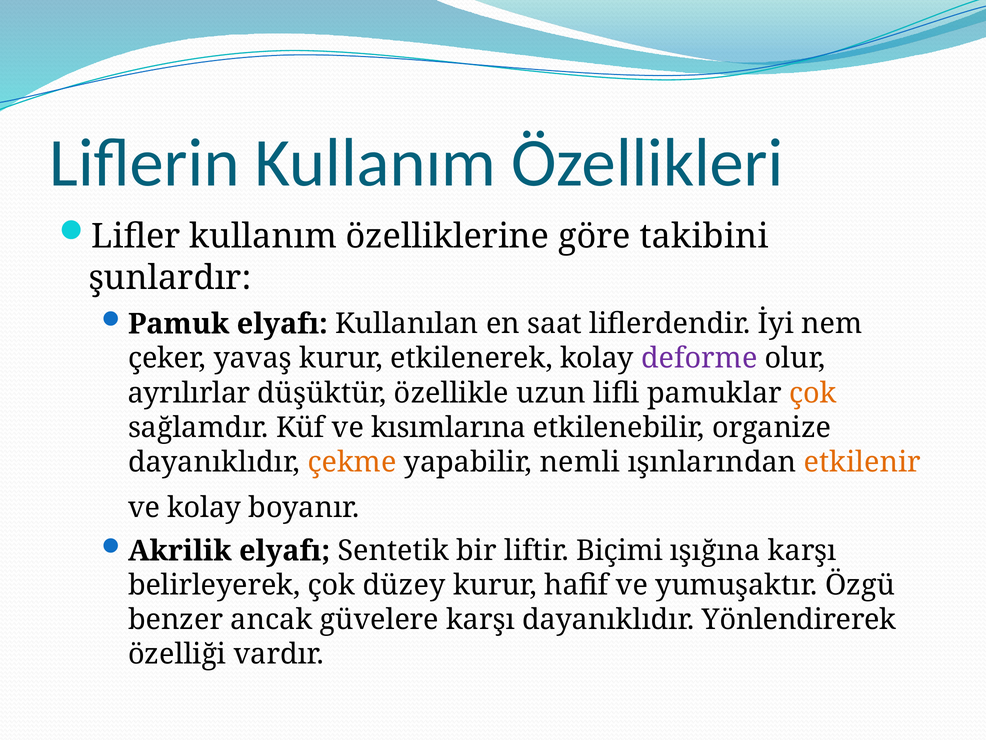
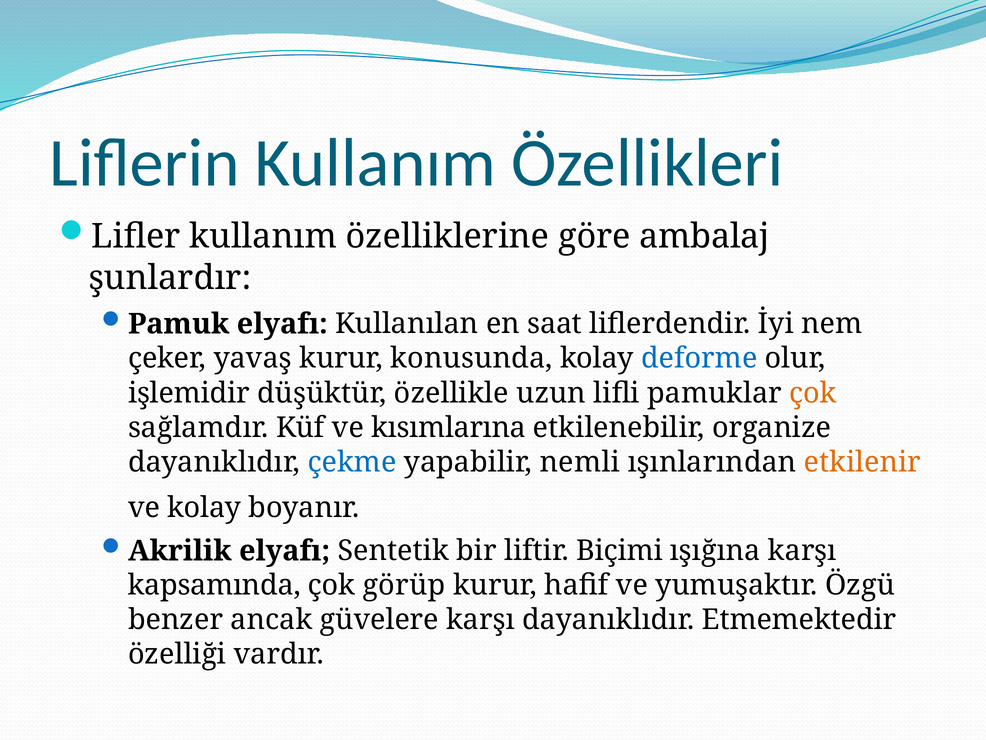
takibini: takibini -> ambalaj (704, 236)
etkilenerek: etkilenerek -> konusunda (471, 358)
deforme colour: purple -> blue (699, 358)
ayrılırlar: ayrılırlar -> işlemidir (189, 393)
çekme colour: orange -> blue (352, 462)
belirleyerek: belirleyerek -> kapsamında (214, 585)
düzey: düzey -> görüp (404, 585)
Yönlendirerek: Yönlendirerek -> Etmemektedir (799, 620)
